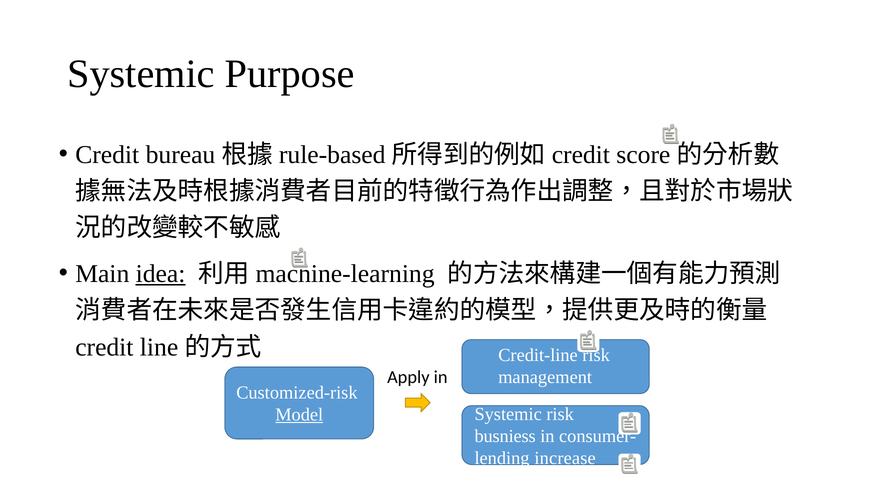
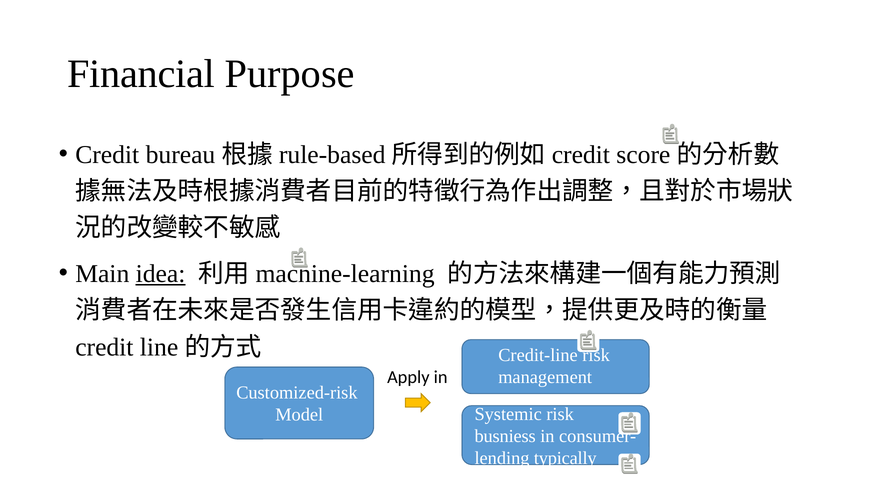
Systemic: Systemic -> Financial (141, 74)
Model underline: present -> none (299, 415)
increase: increase -> typically (565, 458)
